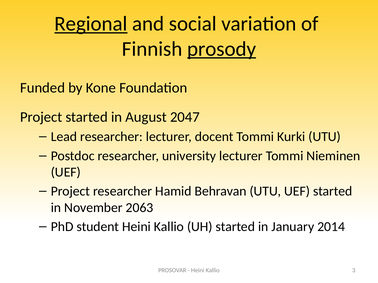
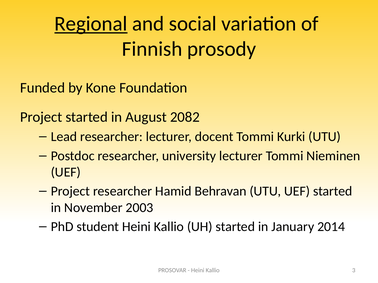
prosody underline: present -> none (222, 49)
2047: 2047 -> 2082 (185, 117)
2063: 2063 -> 2003 (140, 208)
